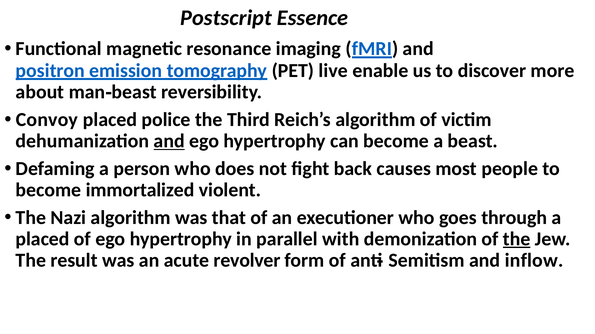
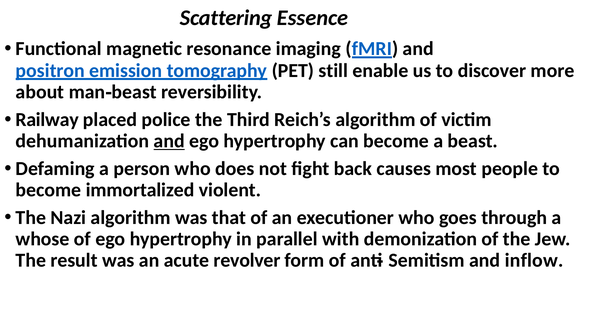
Postscript: Postscript -> Scattering (226, 18)
live: live -> still (333, 71)
Convoy: Convoy -> Railway (47, 120)
placed: placed -> whose (43, 239)
the underline: present -> none (517, 239)
